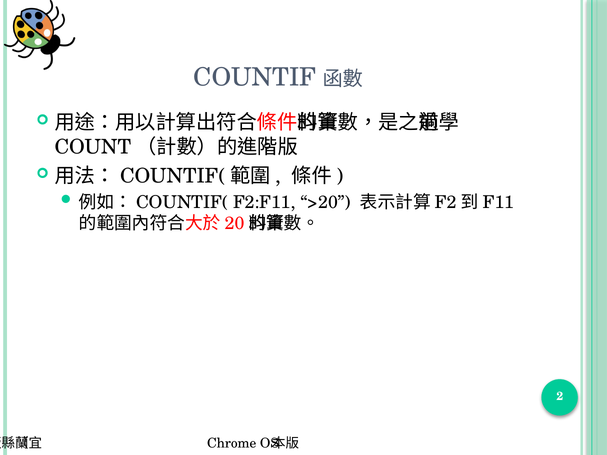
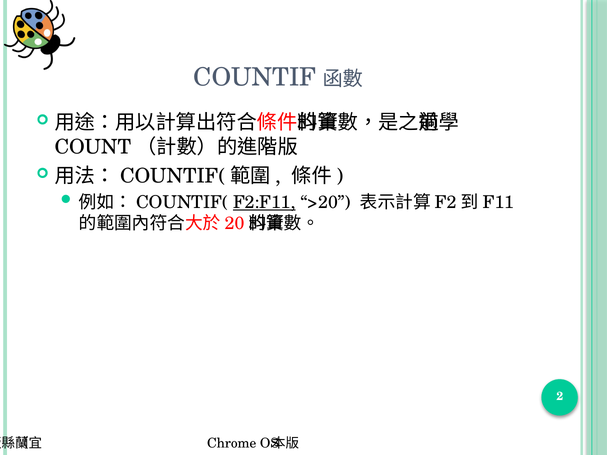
F2:F11 underline: none -> present (264, 202)
